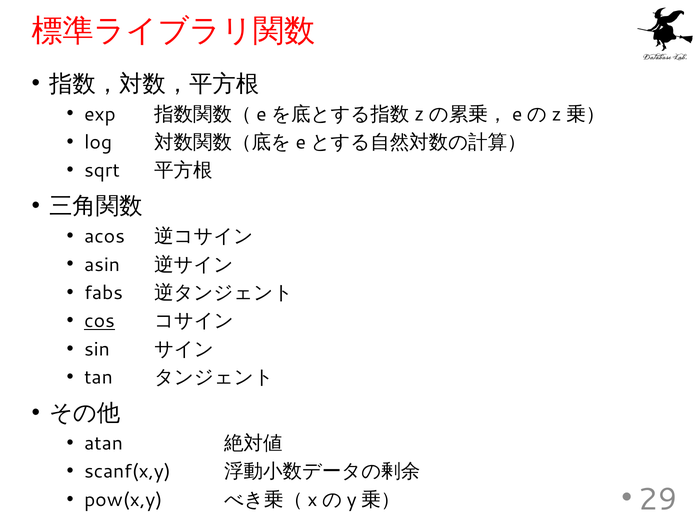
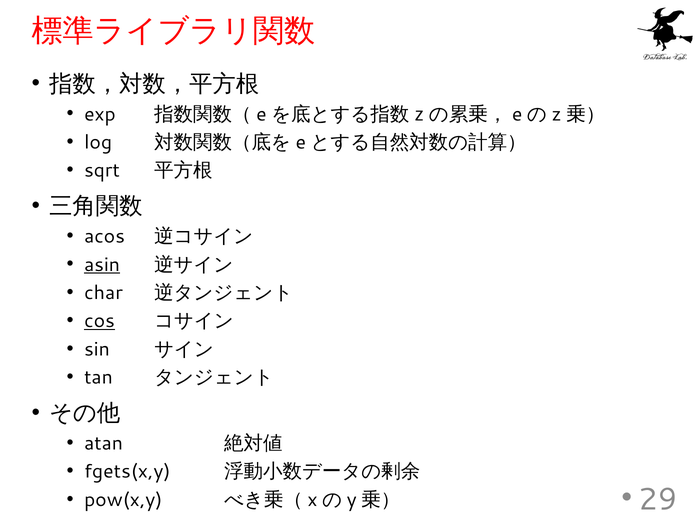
asin underline: none -> present (102, 265)
fabs: fabs -> char (104, 293)
scanf(x,y: scanf(x,y -> fgets(x,y (127, 472)
